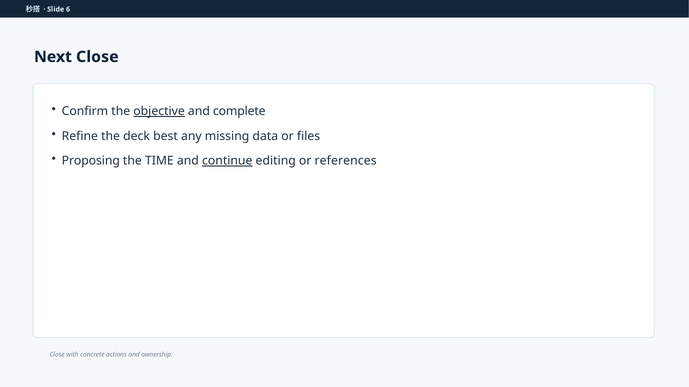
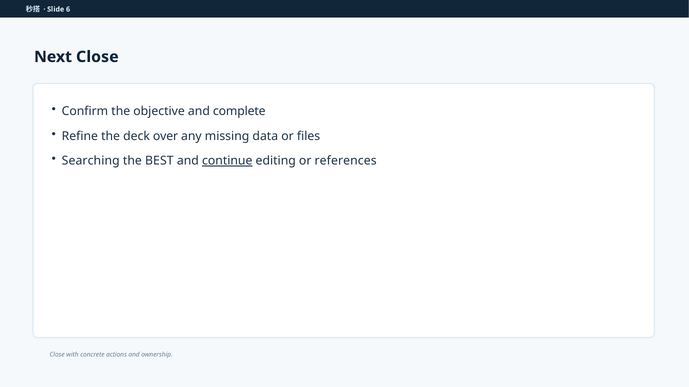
objective underline: present -> none (159, 112)
best: best -> over (166, 136)
Proposing: Proposing -> Searching (91, 161)
TIME: TIME -> BEST (159, 161)
